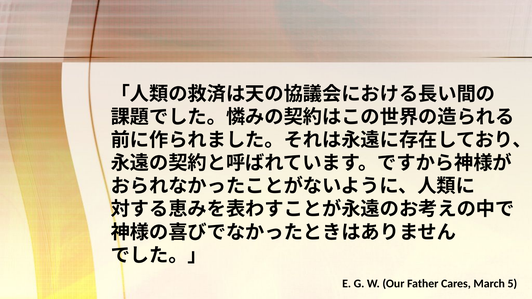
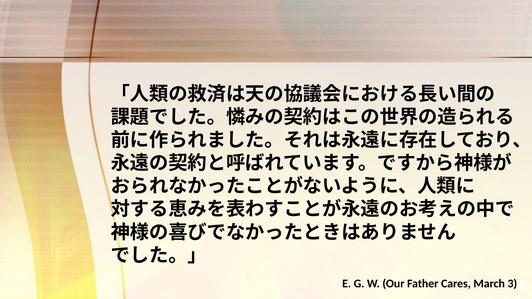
5: 5 -> 3 (512, 284)
